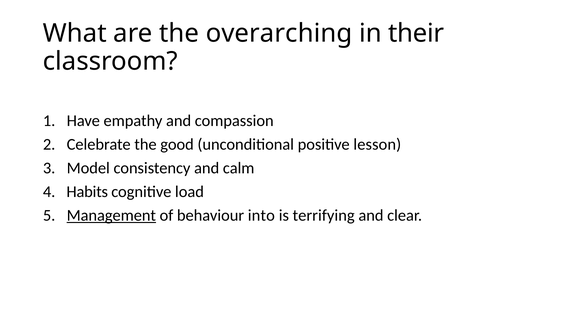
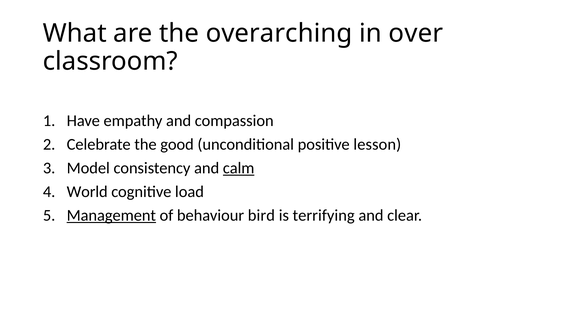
their: their -> over (416, 33)
calm underline: none -> present (239, 168)
Habits: Habits -> World (87, 192)
into: into -> bird (261, 215)
